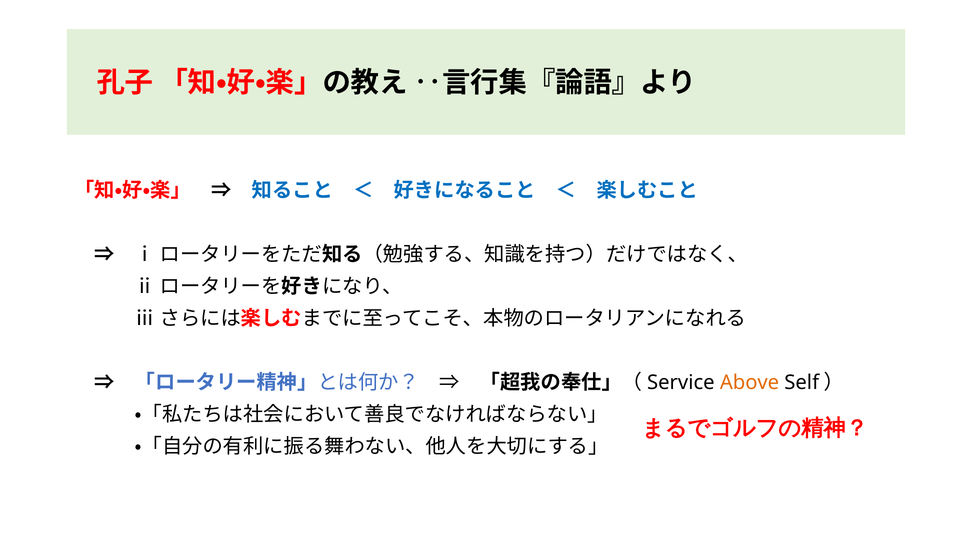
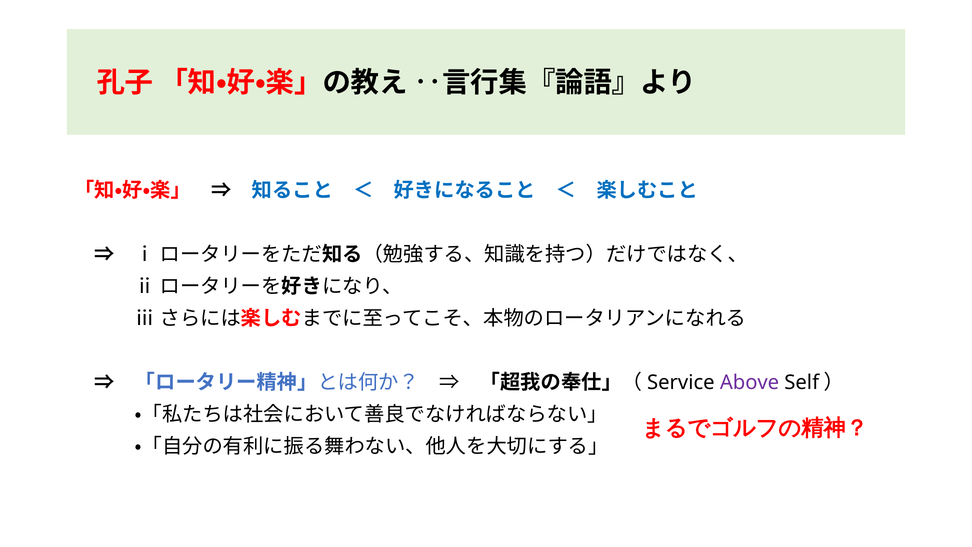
Above colour: orange -> purple (750, 382)
